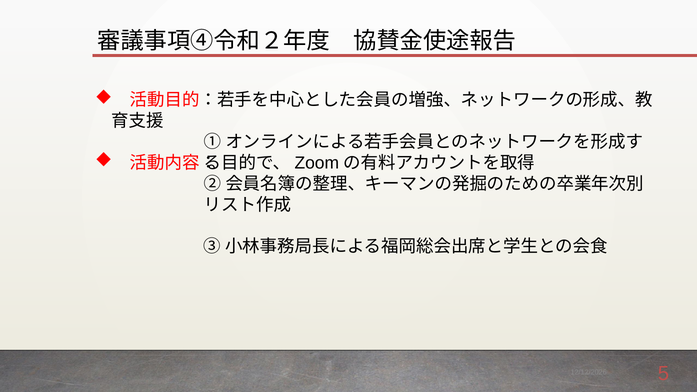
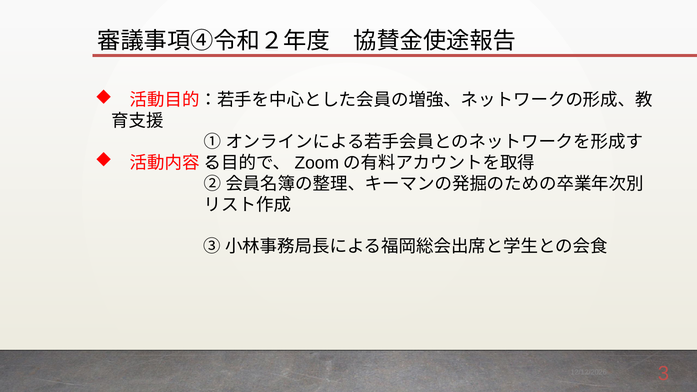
5: 5 -> 3 (663, 374)
